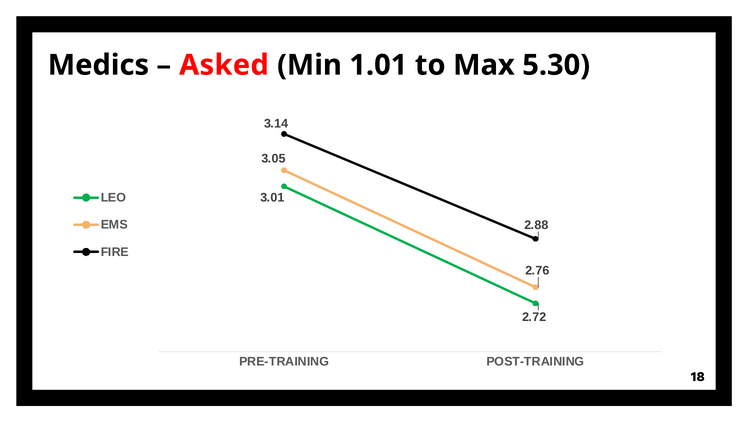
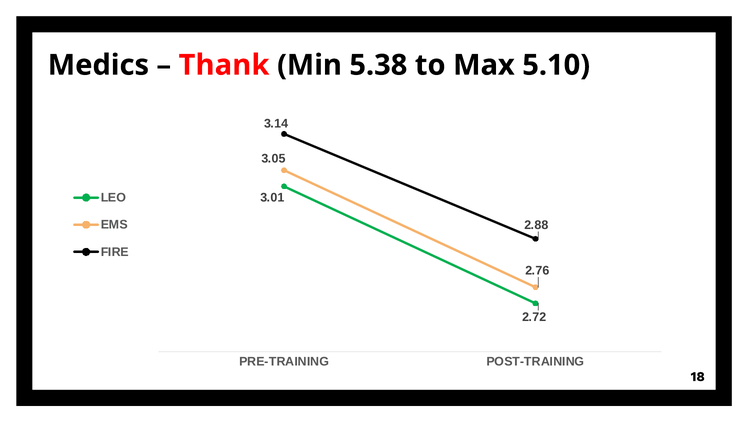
Asked: Asked -> Thank (224, 65)
1.01: 1.01 -> 5.38 (378, 65)
5.30: 5.30 -> 5.10 (556, 65)
